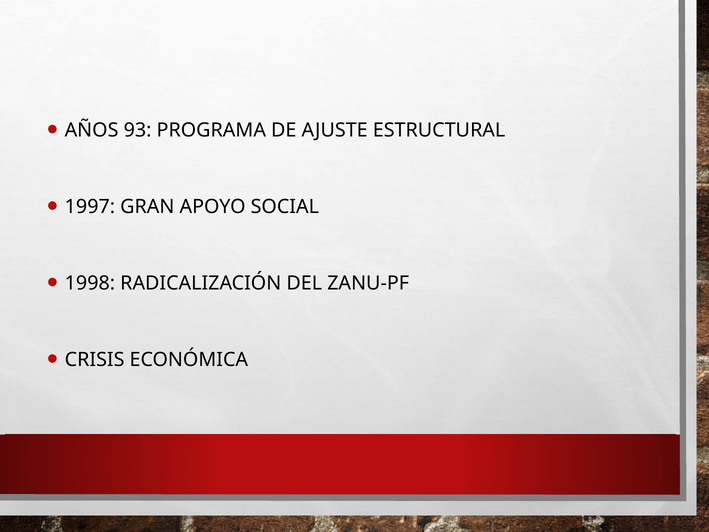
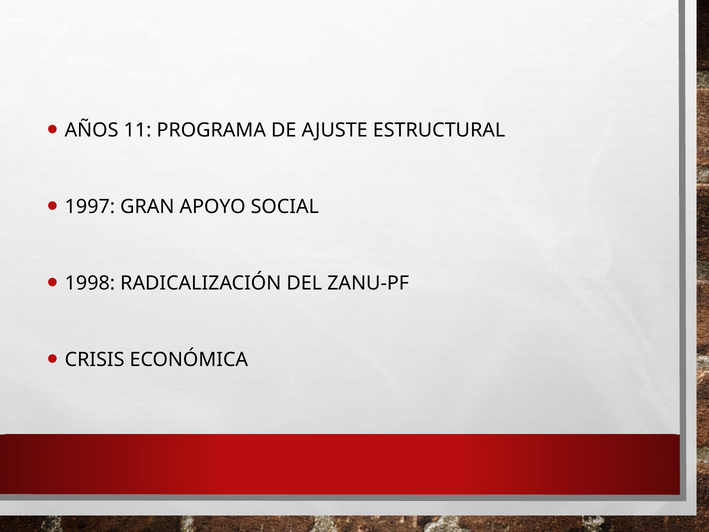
93: 93 -> 11 (138, 130)
